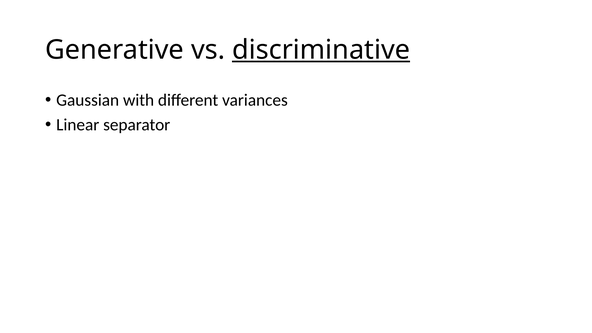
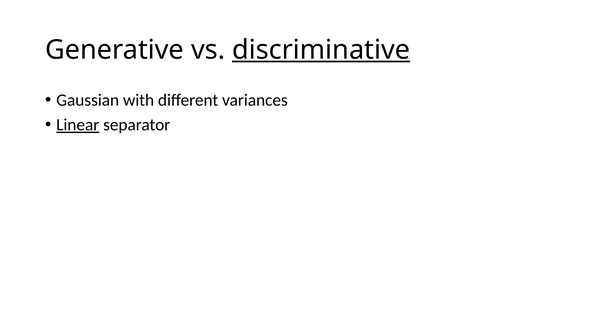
Linear underline: none -> present (78, 125)
